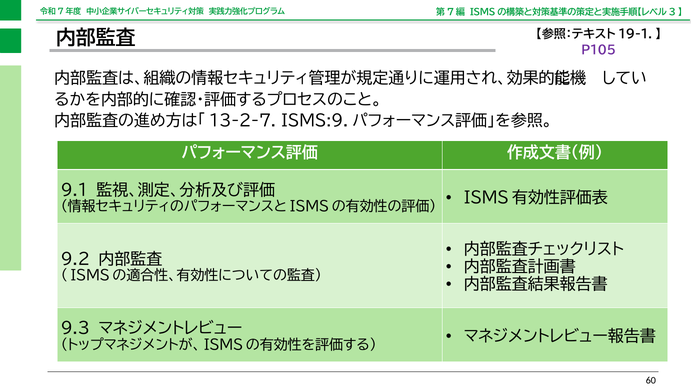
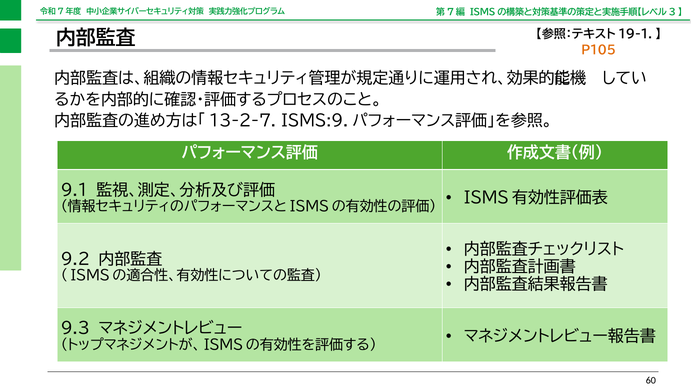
P105 colour: purple -> orange (598, 50)
